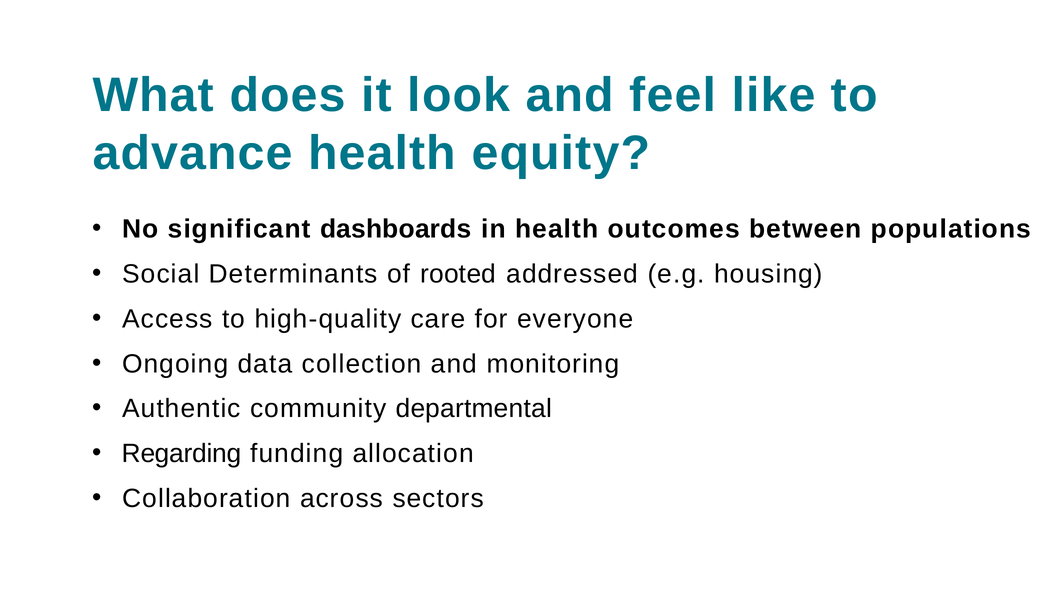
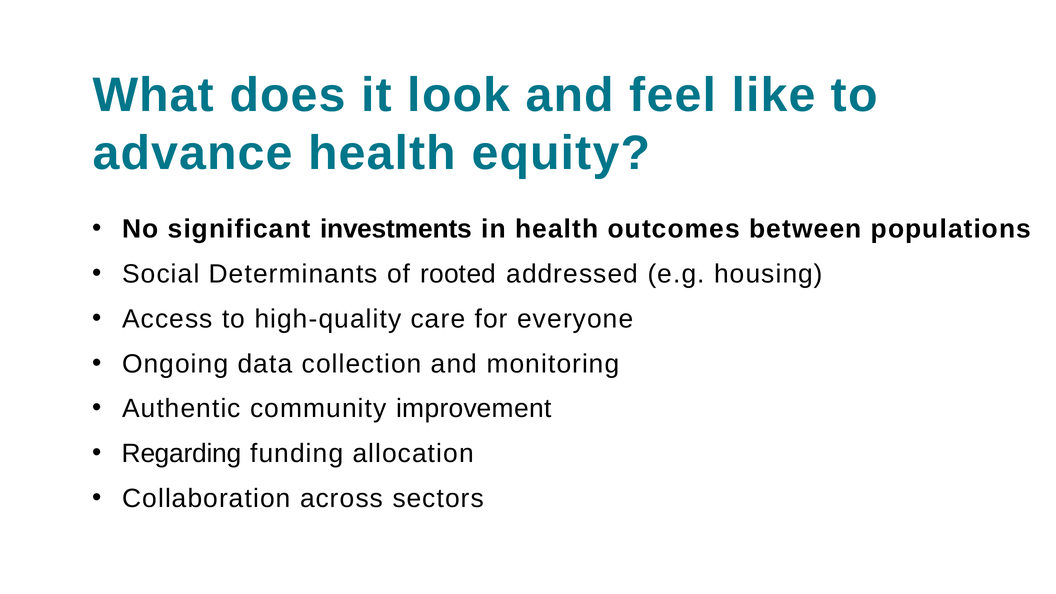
dashboards: dashboards -> investments (396, 229)
departmental: departmental -> improvement (474, 409)
